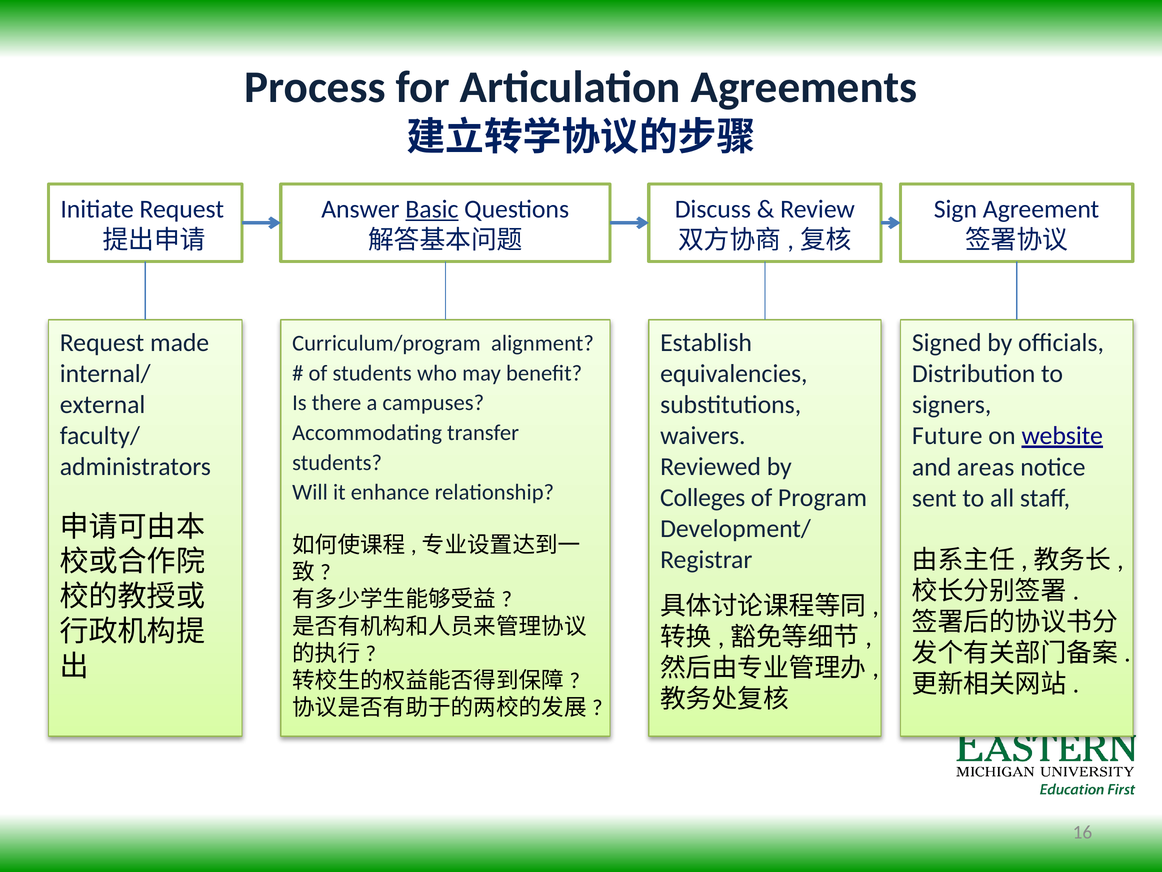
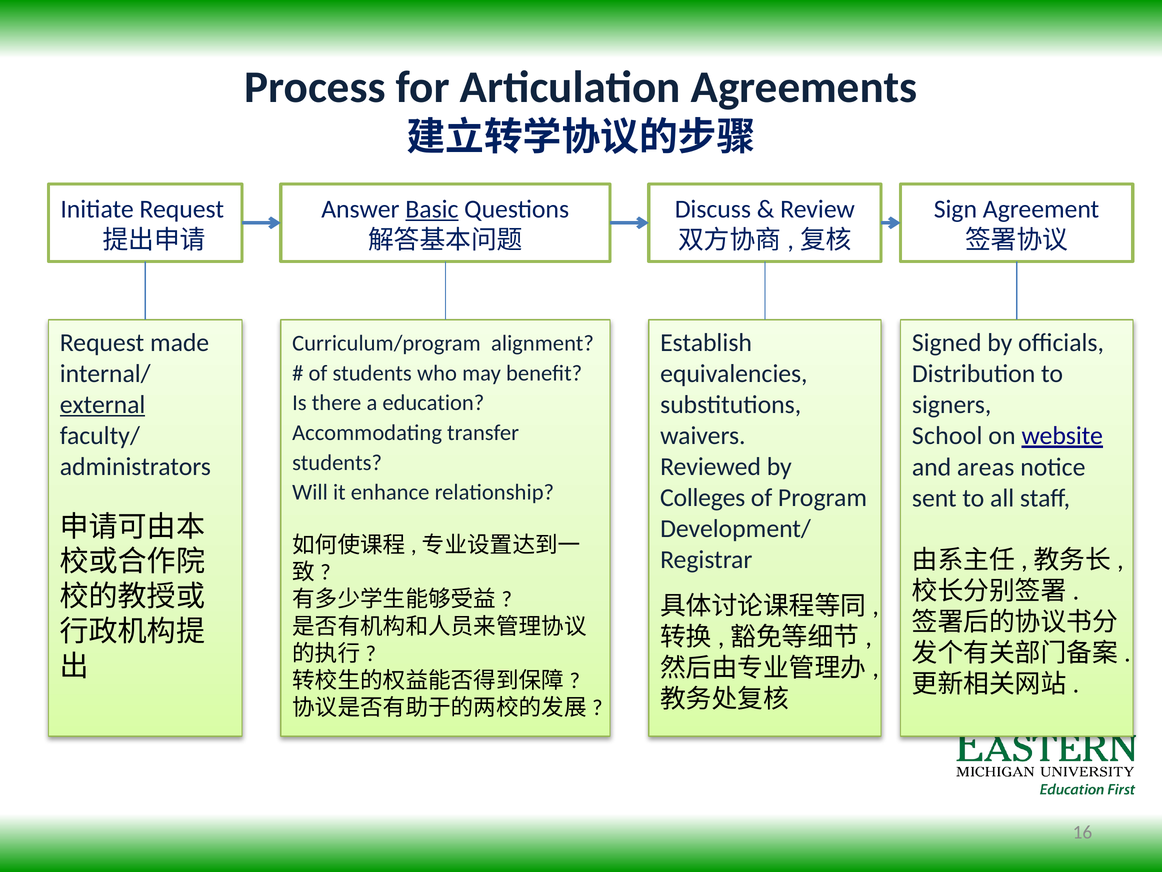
campuses: campuses -> education (433, 403)
external underline: none -> present (103, 404)
Future: Future -> School (947, 435)
